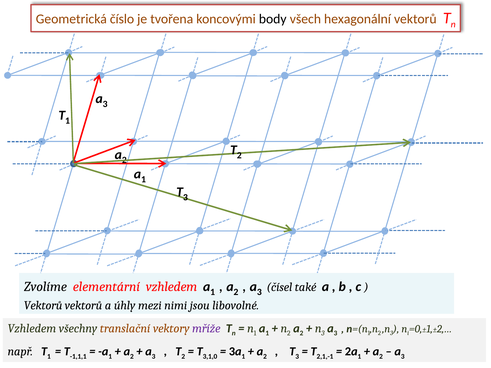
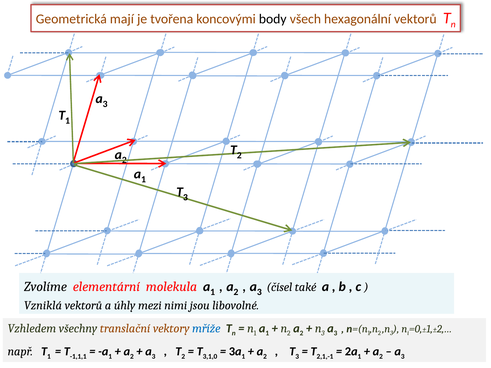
číslo: číslo -> mají (122, 19)
elementární vzhledem: vzhledem -> molekula (172, 287)
Vektorů: Vektorů -> Vzniklá (43, 306)
mříže colour: purple -> blue (206, 329)
